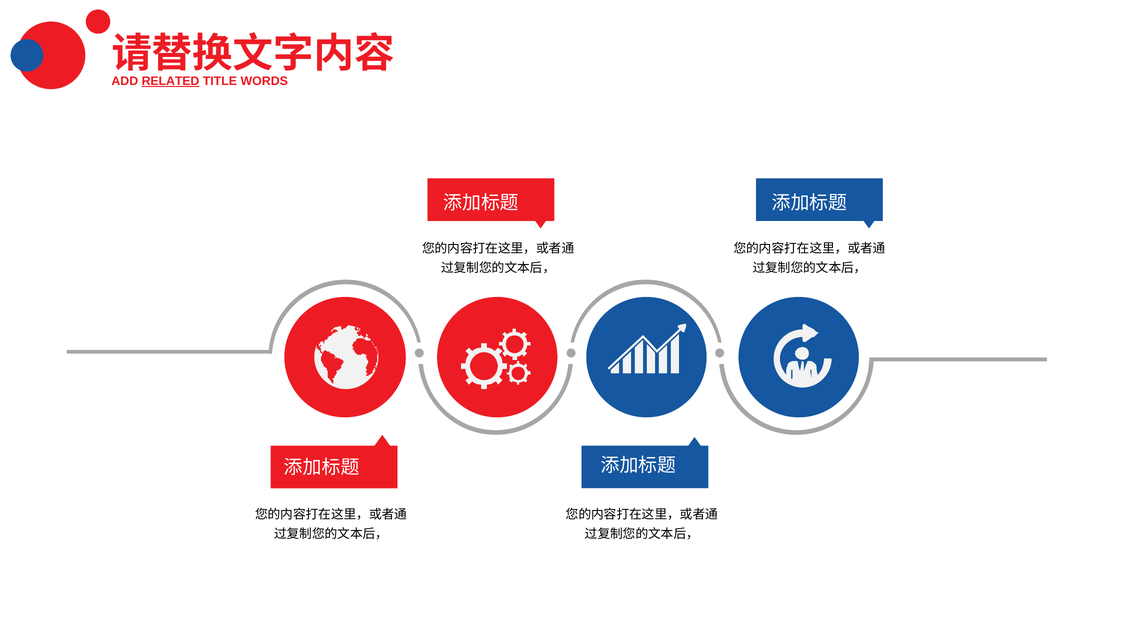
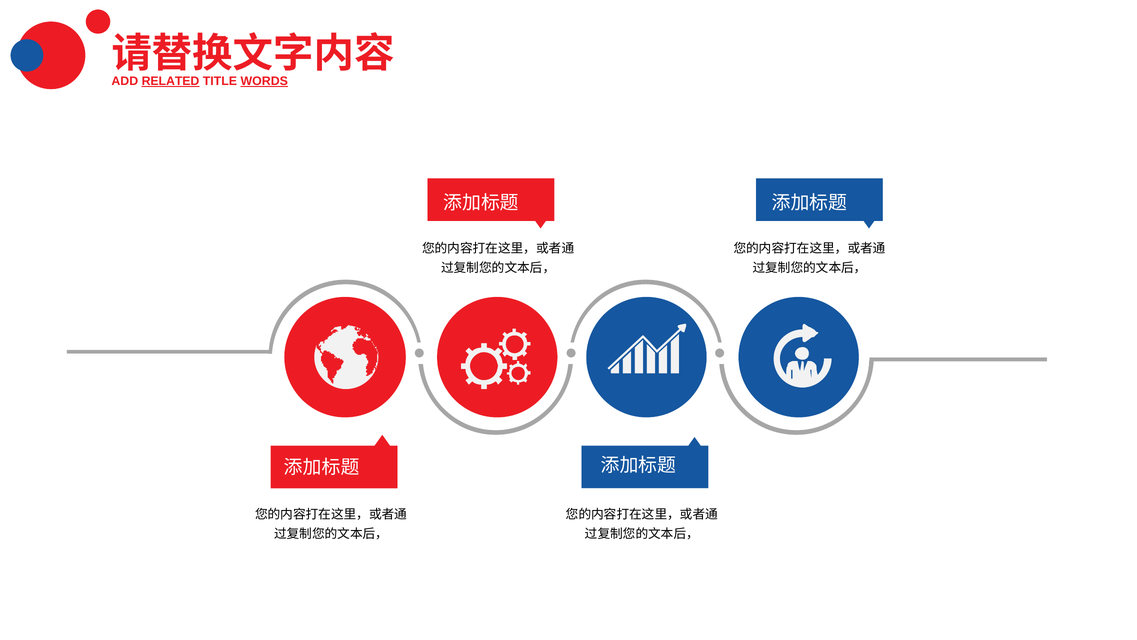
WORDS underline: none -> present (264, 81)
